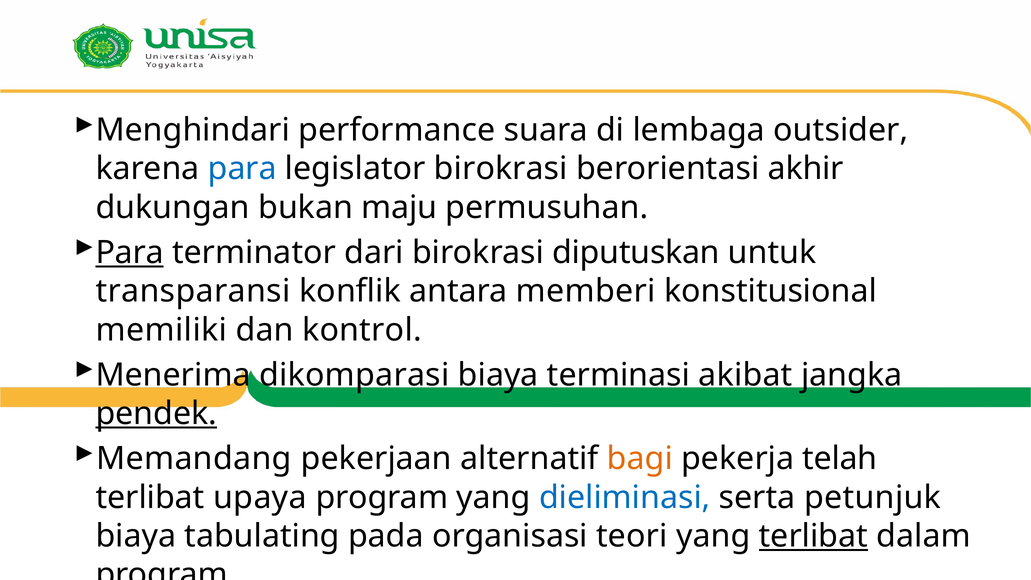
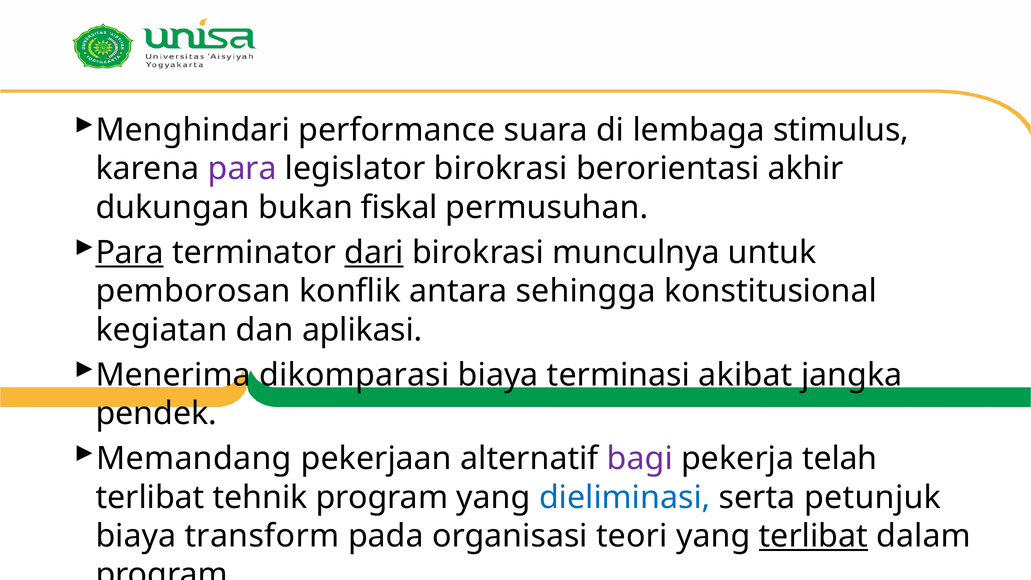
outsider: outsider -> stimulus (841, 130)
para colour: blue -> purple (242, 169)
maju: maju -> fiskal (399, 207)
dari underline: none -> present (374, 253)
diputuskan: diputuskan -> munculnya (636, 253)
transparansi: transparansi -> pemborosan (193, 291)
memberi: memberi -> sehingga (586, 291)
memiliki: memiliki -> kegiatan (162, 330)
kontrol: kontrol -> aplikasi (362, 330)
pendek underline: present -> none (156, 414)
bagi colour: orange -> purple (640, 459)
upaya: upaya -> tehnik (260, 497)
tabulating: tabulating -> transform (262, 536)
